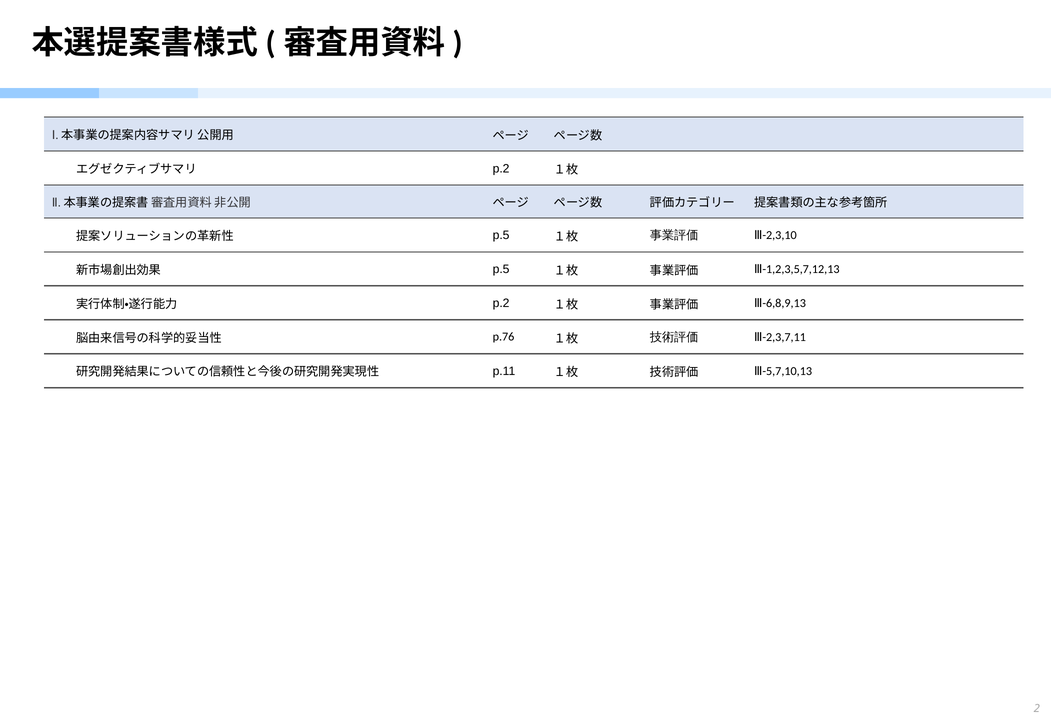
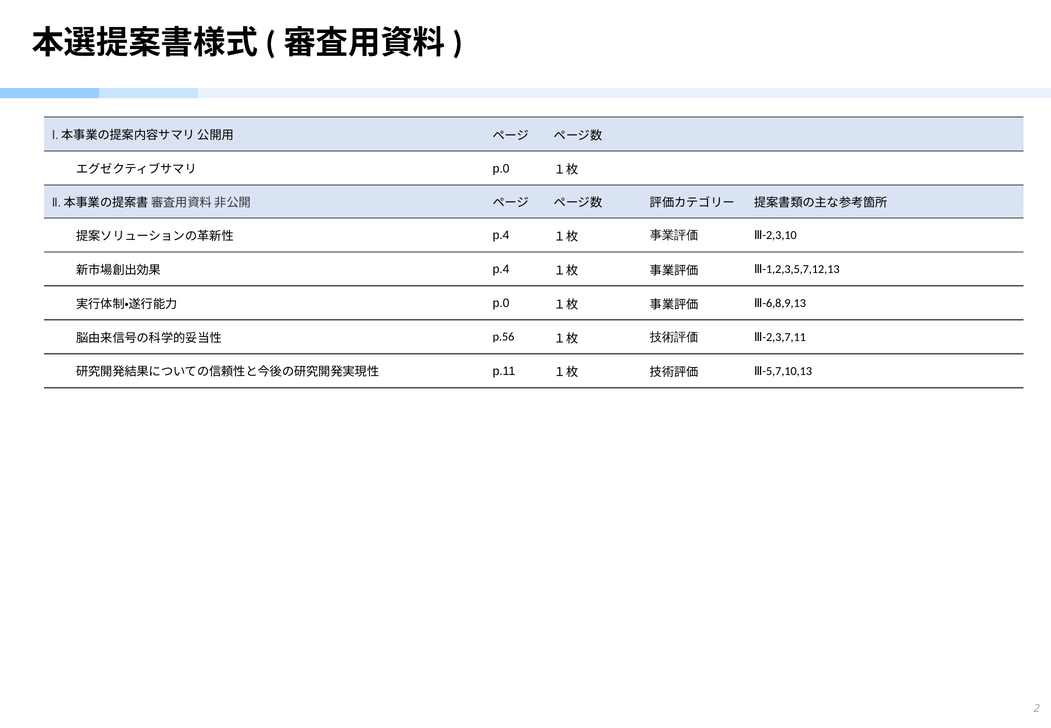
p.2: p.2 -> p.0 (501, 168)
p.5: p.5 -> p.4 (501, 235)
p.5: p.5 -> p.4 (501, 269)
p.2: p.2 -> p.0 (501, 303)
p.76: p.76 -> p.56 (504, 337)
